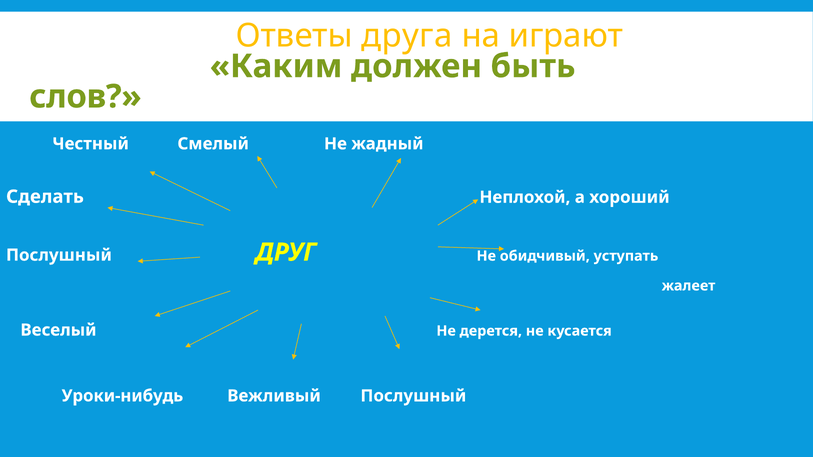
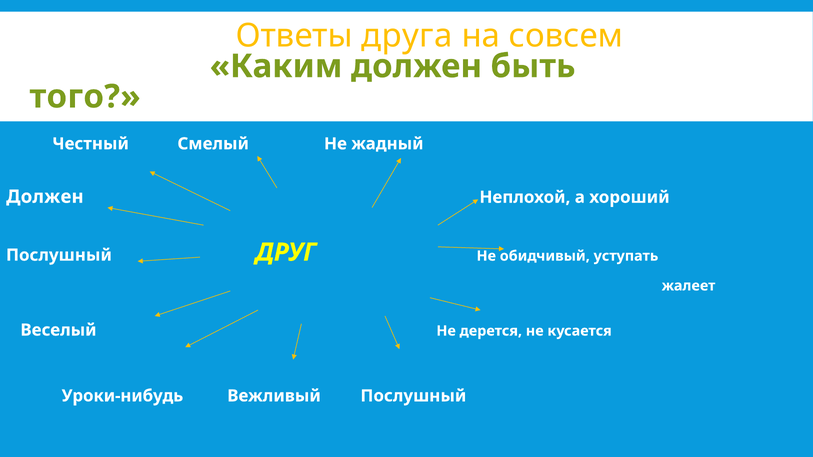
играют: играют -> совсем (566, 36)
слов: слов -> того (85, 97)
Сделать: Сделать -> Должен (45, 197)
